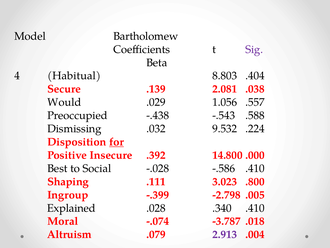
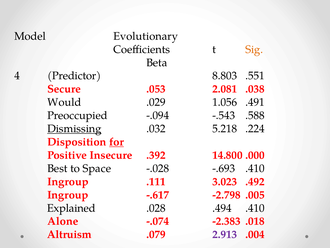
Bartholomew: Bartholomew -> Evolutionary (146, 36)
Sig colour: purple -> orange (254, 49)
Habitual: Habitual -> Predictor (74, 76)
.404: .404 -> .551 (255, 76)
.139: .139 -> .053 (156, 89)
.557: .557 -> .491 (255, 102)
-.438: -.438 -> -.094 (158, 115)
Dismissing underline: none -> present (74, 128)
9.532: 9.532 -> 5.218 (225, 128)
Social: Social -> Space (97, 168)
-.586: -.586 -> -.693 (224, 168)
Shaping: Shaping -> Ingroup (68, 181)
.800: .800 -> .492 (255, 181)
-.399: -.399 -> -.617 (158, 194)
.340: .340 -> .494 (222, 208)
Moral: Moral -> Alone (63, 221)
-3.787: -3.787 -> -2.383 (226, 221)
